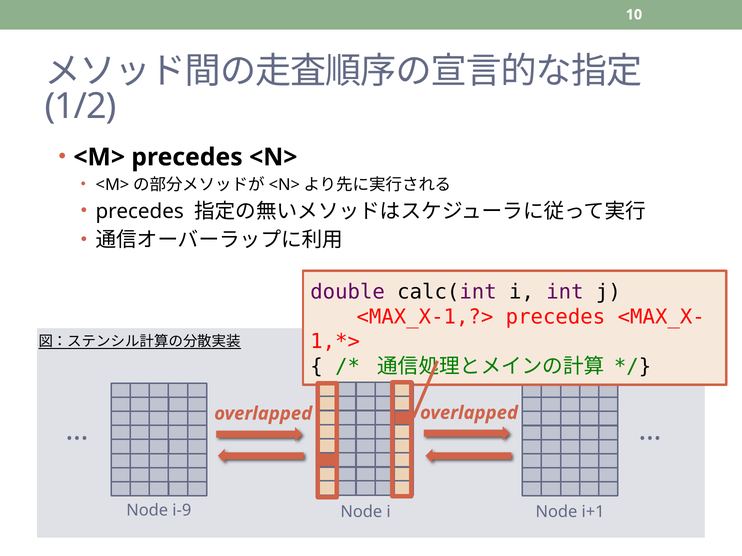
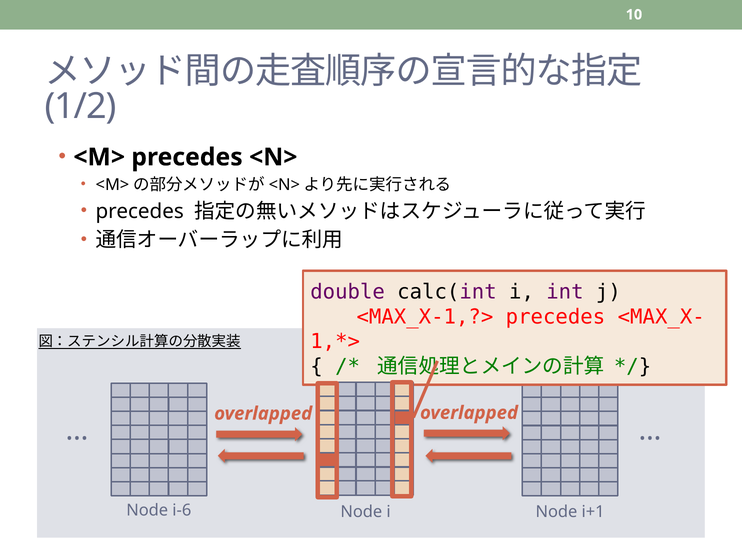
i-9: i-9 -> i-6 (182, 511)
